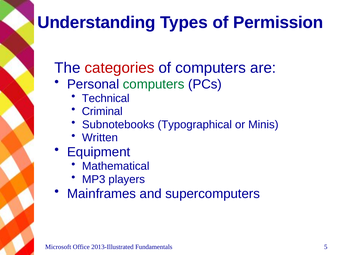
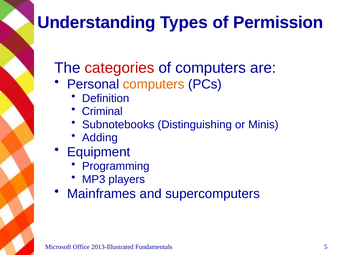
computers colour: green -> orange (154, 84)
Technical: Technical -> Definition (106, 98)
Typographical: Typographical -> Distinguishing (195, 125)
Written: Written -> Adding (100, 138)
Mathematical: Mathematical -> Programming (116, 166)
